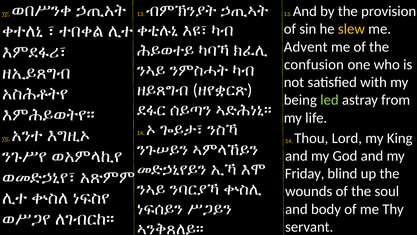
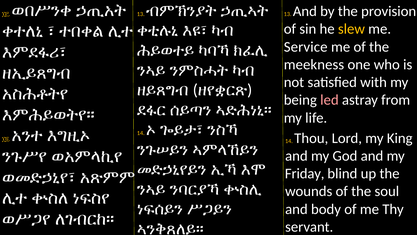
Advent: Advent -> Service (306, 47)
confusion: confusion -> meekness (314, 64)
led colour: light green -> pink (329, 100)
